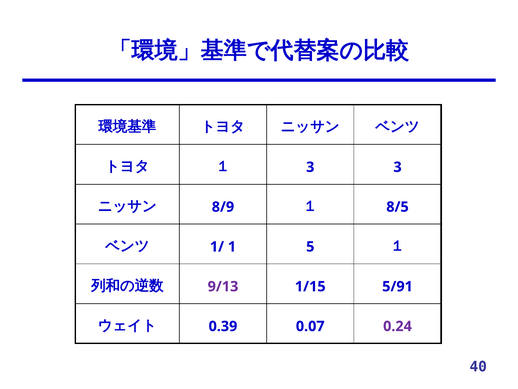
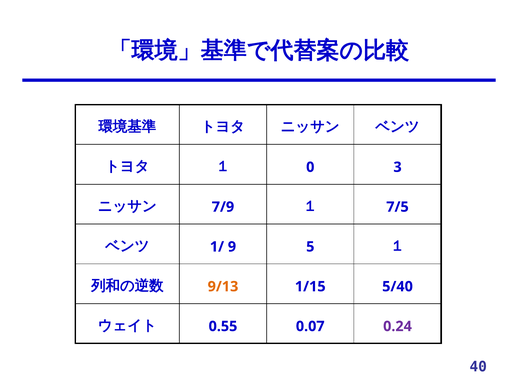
１ 3: 3 -> 0 (310, 167)
8/9: 8/9 -> 7/9 (223, 207)
8/5: 8/5 -> 7/5 (397, 207)
1: 1 -> 9 (232, 246)
9/13 colour: purple -> orange (223, 286)
5/91: 5/91 -> 5/40 (398, 286)
0.39: 0.39 -> 0.55 (223, 326)
